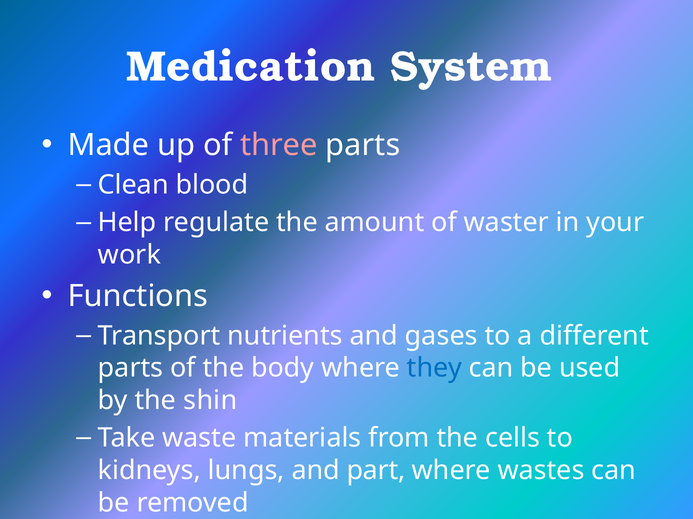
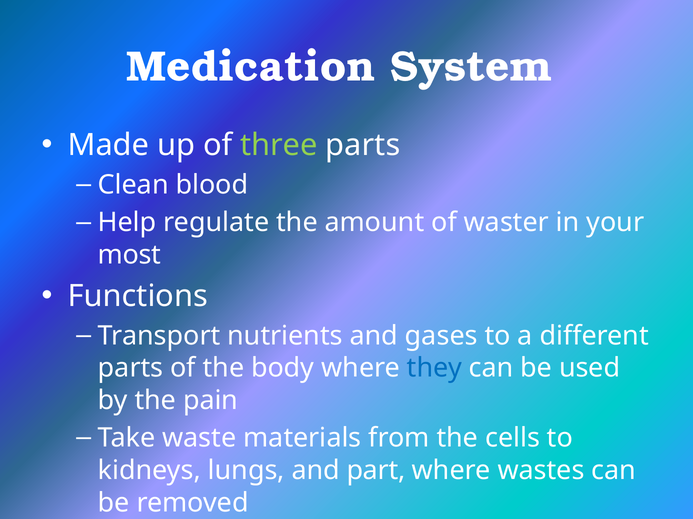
three colour: pink -> light green (279, 145)
work: work -> most (130, 255)
shin: shin -> pain (211, 401)
